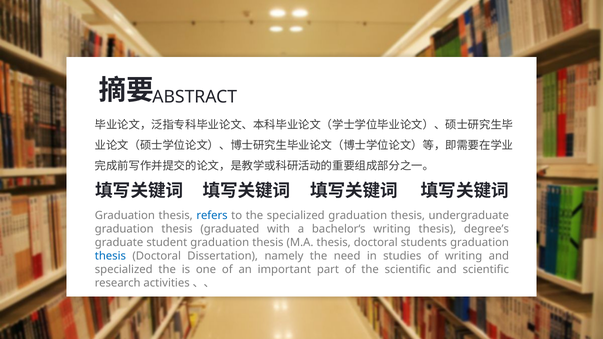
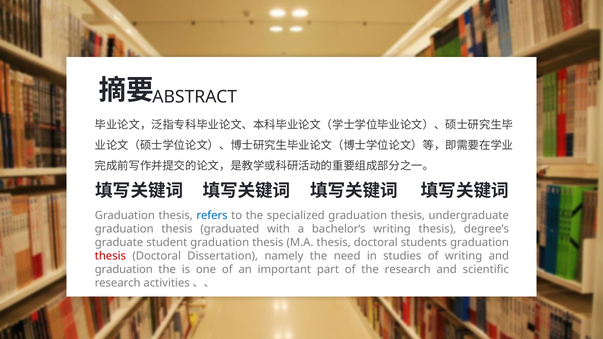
thesis colour: blue -> red (110, 256)
specialized: specialized -> graduation (124, 270)
the scientific: scientific -> research (408, 270)
